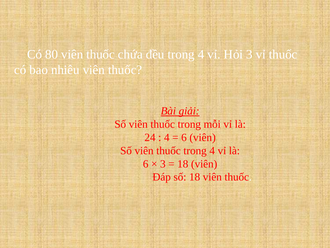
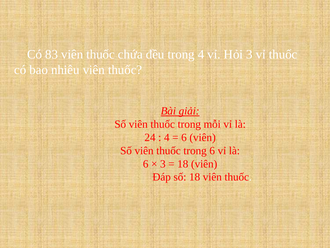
80: 80 -> 83 (52, 54)
thuốc trong 4: 4 -> 6 (212, 150)
